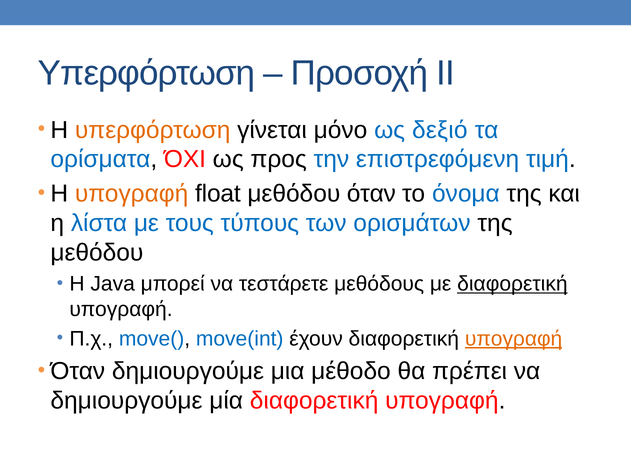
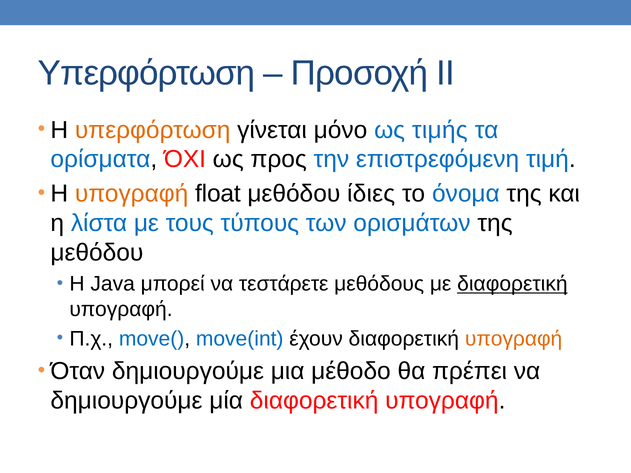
δεξιό: δεξιό -> τιμής (440, 130)
μεθόδου όταν: όταν -> ίδιες (371, 194)
υπογραφή underline: present -> none (514, 339)
